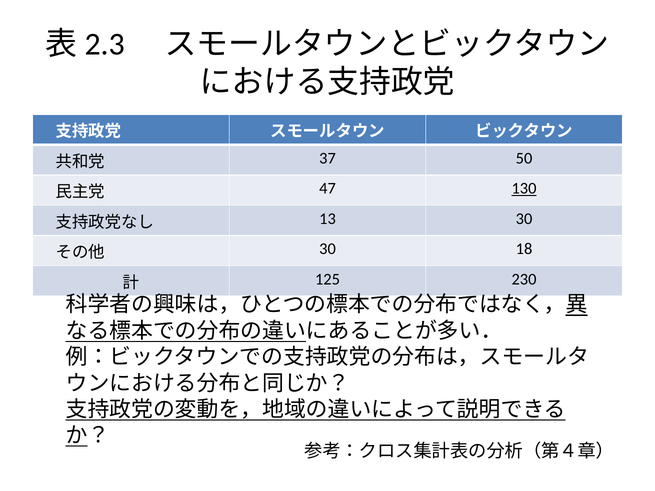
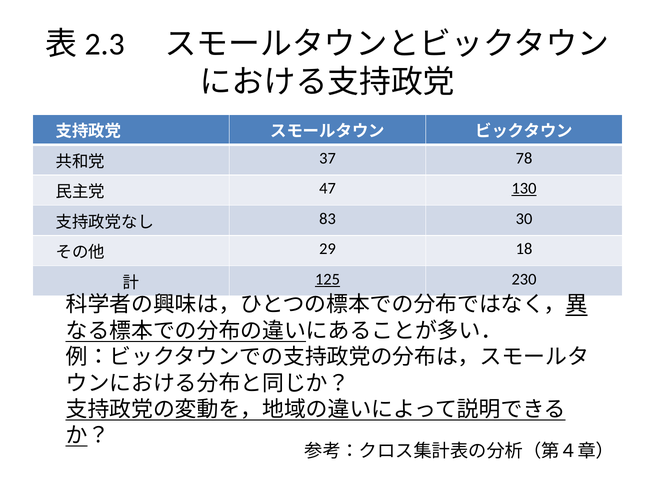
50: 50 -> 78 (524, 158)
13: 13 -> 83 (328, 219)
30: 30 -> 29 (328, 249)
125 underline: none -> present (327, 279)
